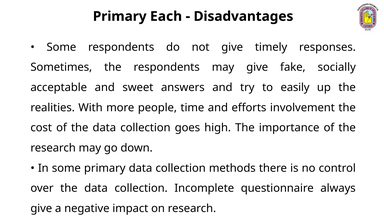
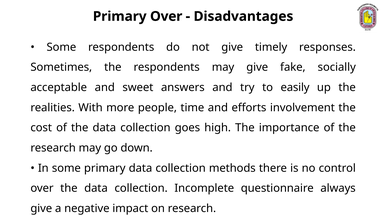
Primary Each: Each -> Over (166, 16)
